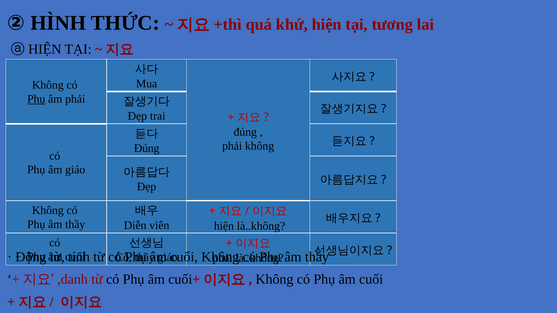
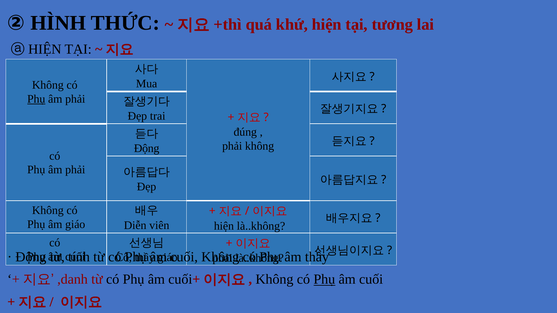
Đúng: Đúng -> Động (147, 148)
giáo: giáo -> phải (75, 170)
thầy: thầy -> giáo (75, 224)
Phụ underline: none -> present (324, 280)
